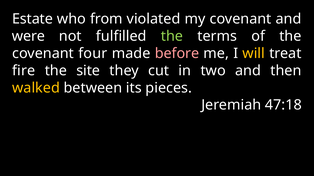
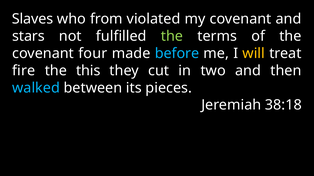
Estate: Estate -> Slaves (33, 19)
were: were -> stars (28, 36)
before colour: pink -> light blue (177, 54)
site: site -> this (88, 71)
walked colour: yellow -> light blue (36, 88)
47:18: 47:18 -> 38:18 (283, 105)
